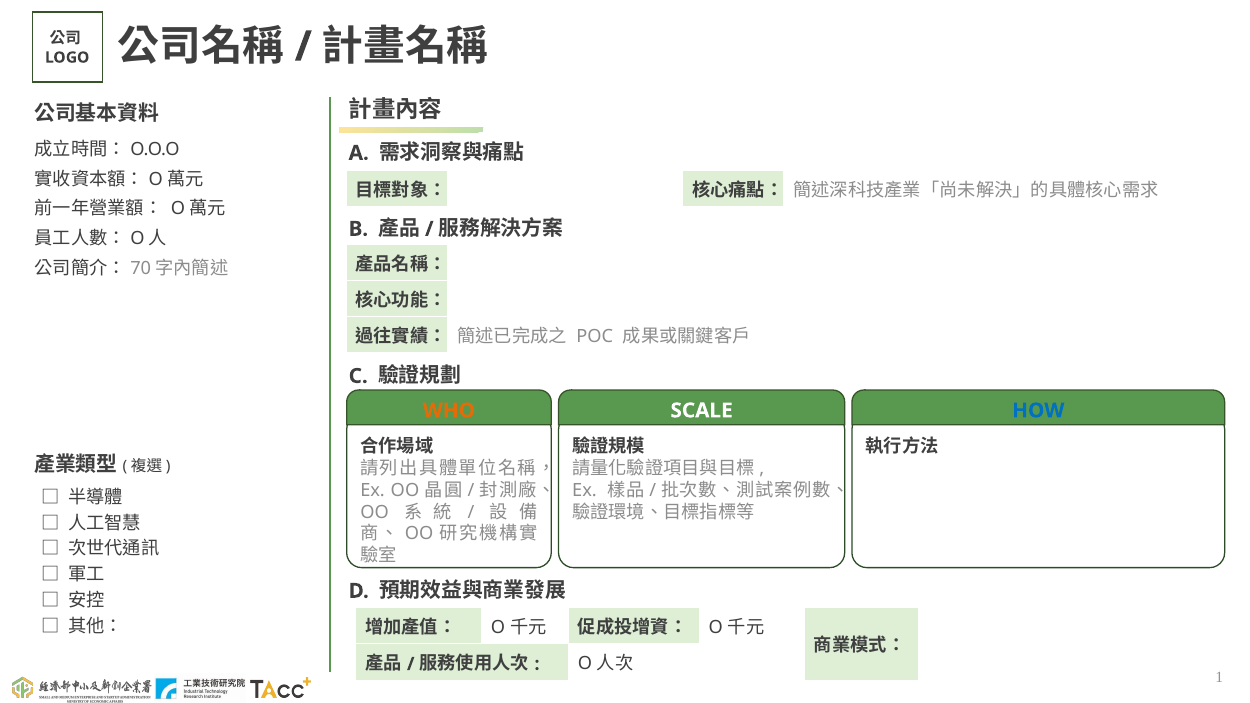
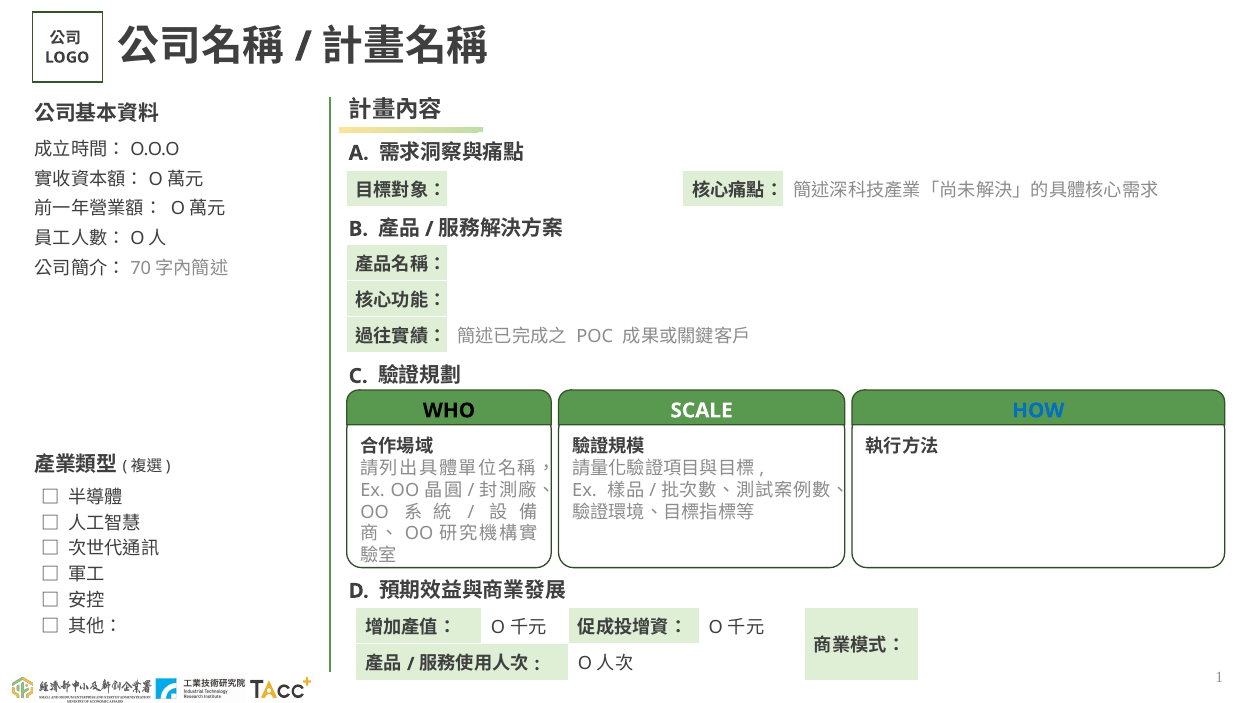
WHO colour: orange -> black (449, 411)
